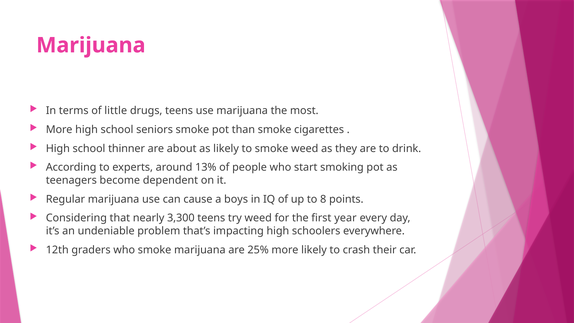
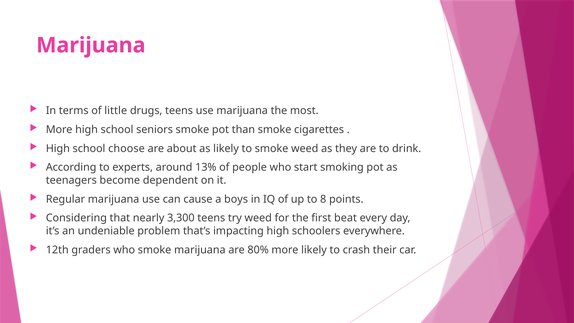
thinner: thinner -> choose (126, 148)
year: year -> beat (346, 218)
25%: 25% -> 80% (258, 250)
